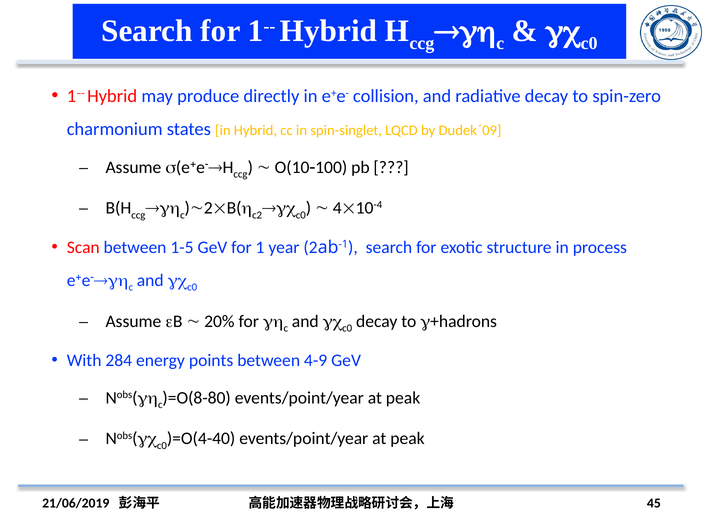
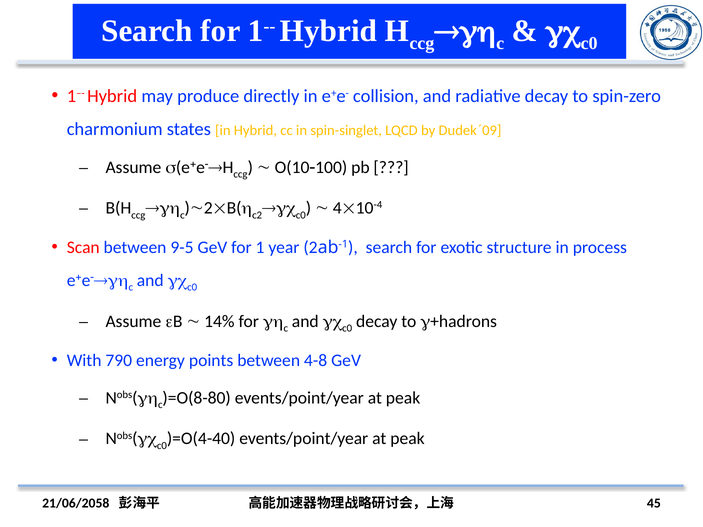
1-5: 1-5 -> 9-5 (182, 247)
20%: 20% -> 14% (219, 321)
284: 284 -> 790 (119, 361)
4-9: 4-9 -> 4-8 (316, 361)
21/06/2019: 21/06/2019 -> 21/06/2058 (76, 504)
